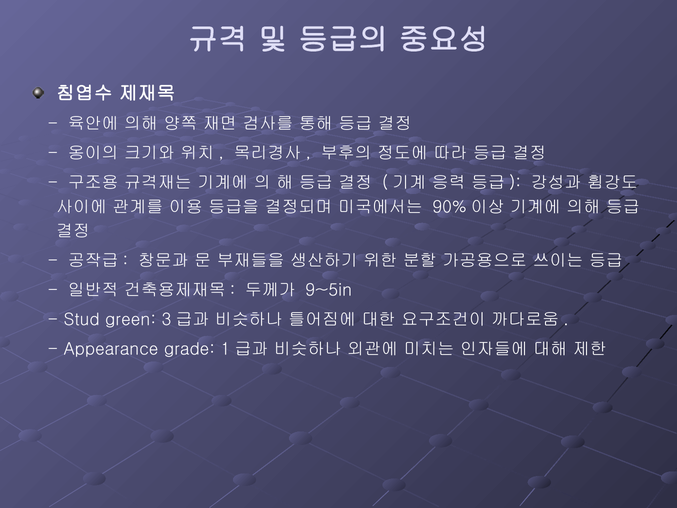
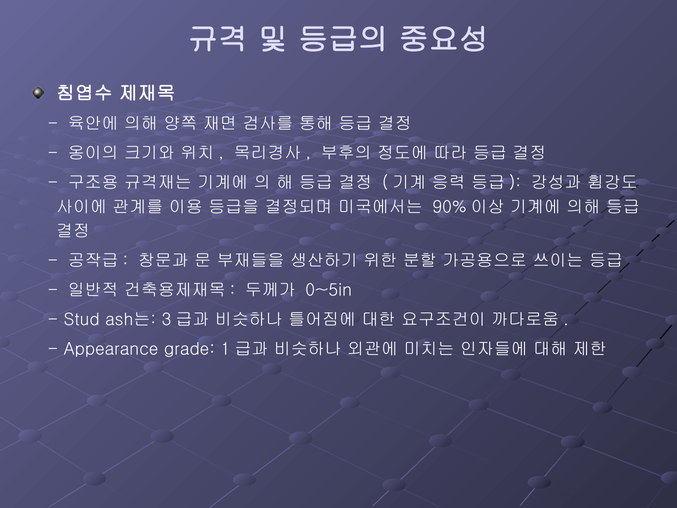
9~5in: 9~5in -> 0~5in (329, 290)
green: green -> ash는 (131, 320)
